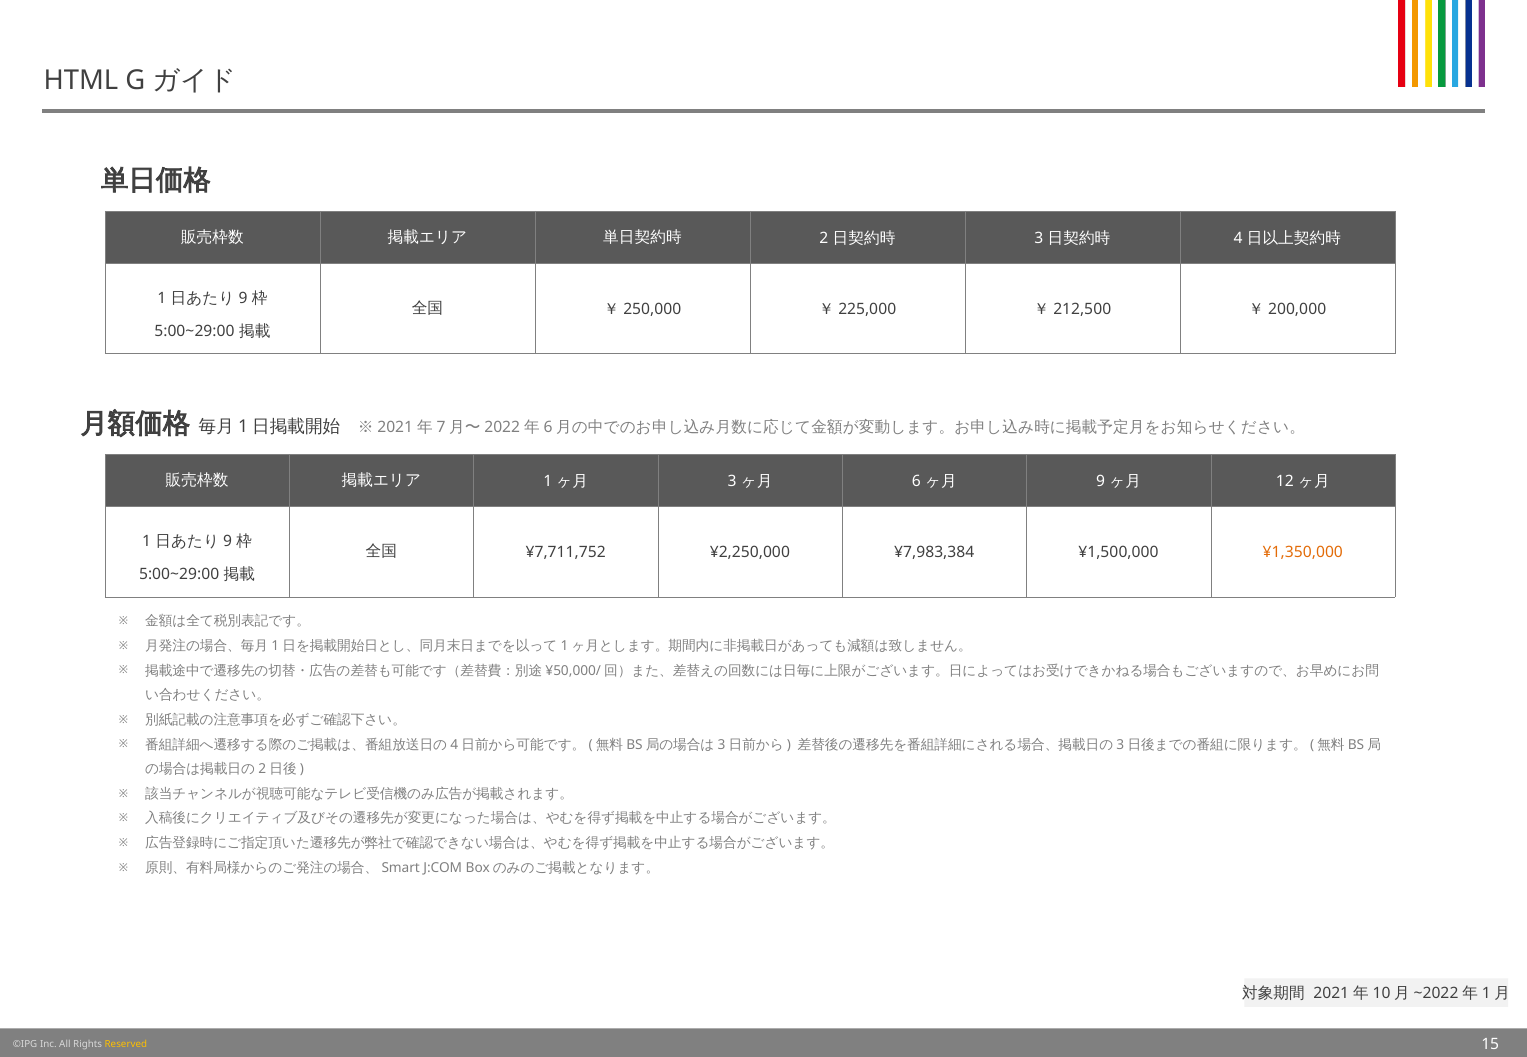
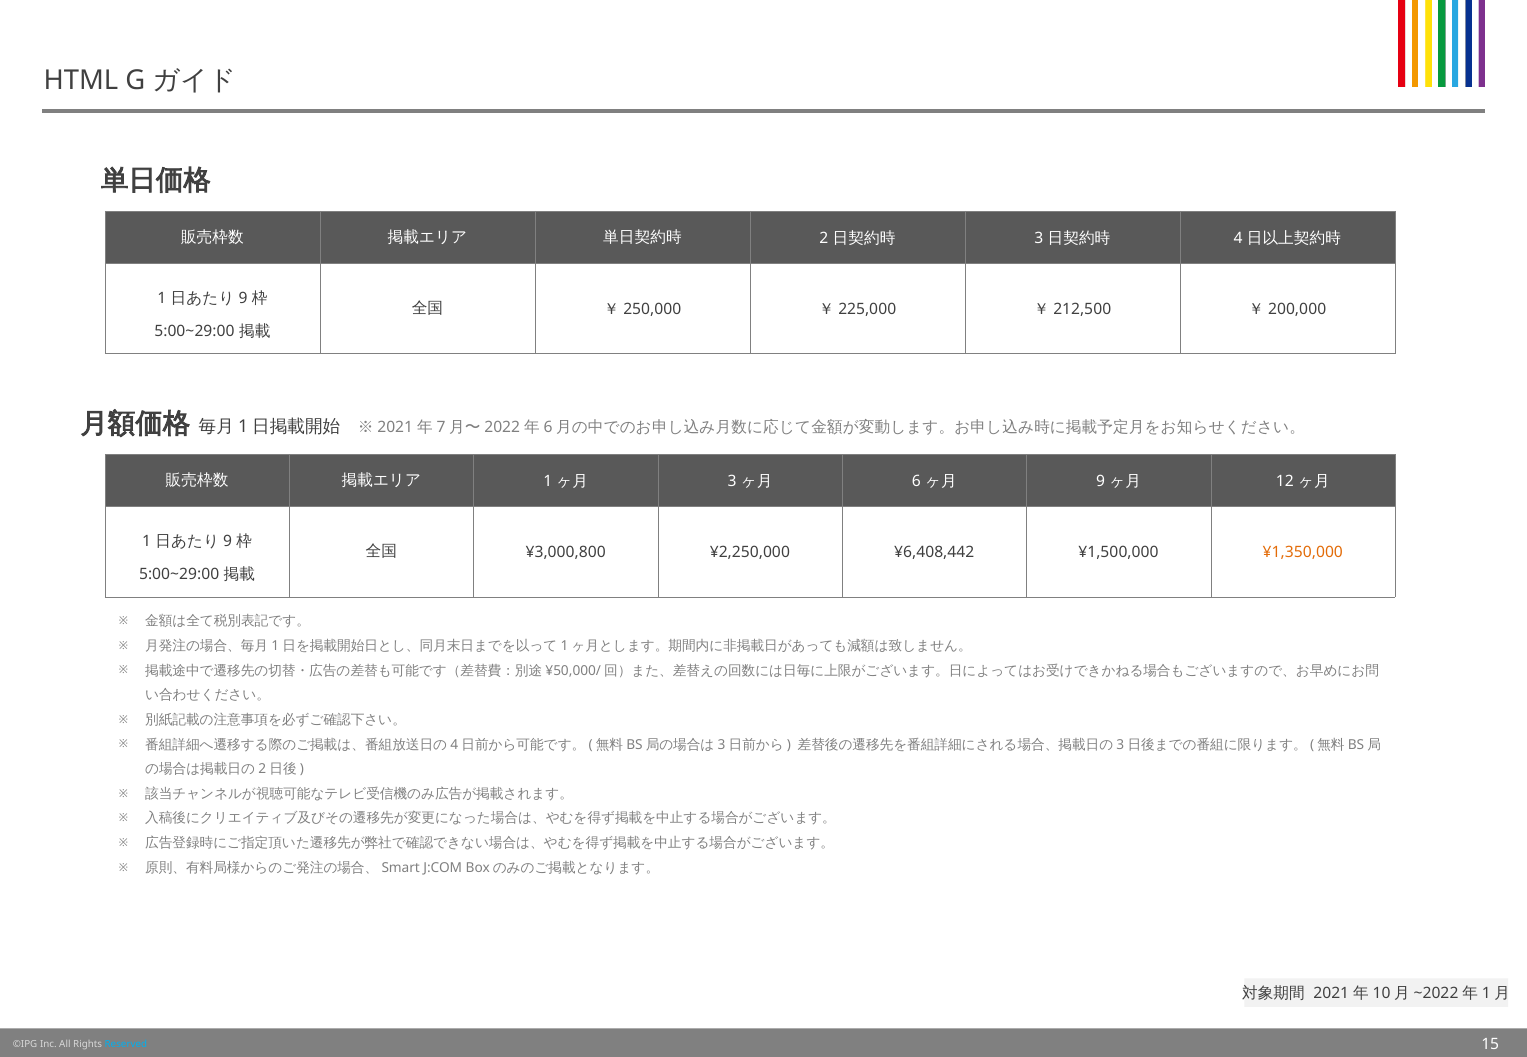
¥7,711,752: ¥7,711,752 -> ¥3,000,800 (566, 553)
¥7,983,384: ¥7,983,384 -> ¥6,408,442 (934, 553)
Reserved colour: yellow -> light blue (126, 1044)
